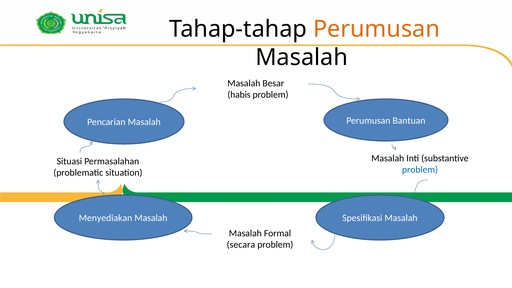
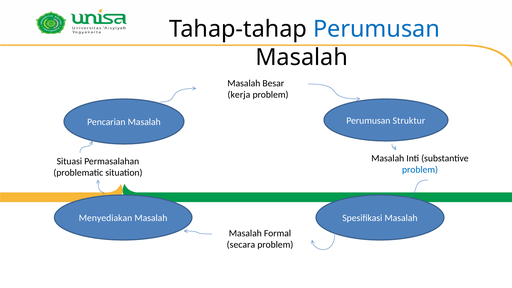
Perumusan colour: orange -> blue (376, 29)
habis: habis -> kerja (239, 95)
Bantuan: Bantuan -> Struktur (409, 121)
